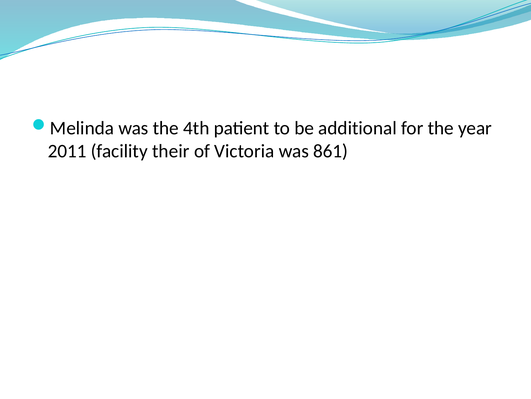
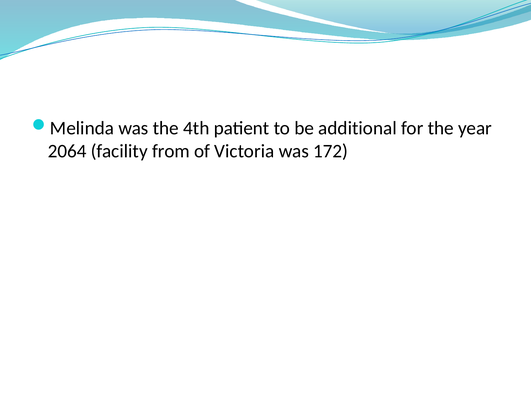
2011: 2011 -> 2064 (67, 151)
their: their -> from (171, 151)
861: 861 -> 172 (331, 151)
